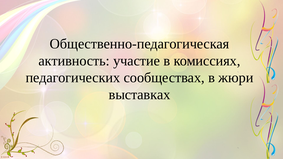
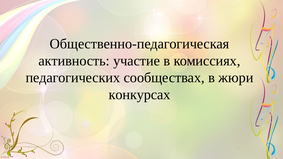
выставках: выставках -> конкурсах (140, 95)
